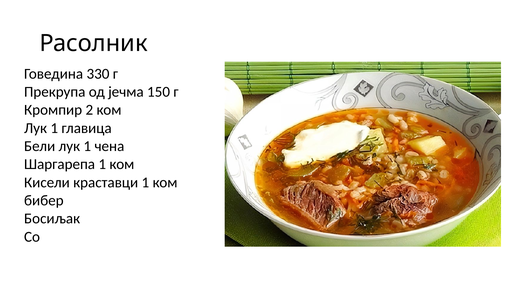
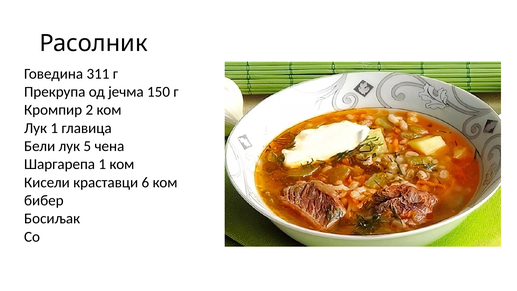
330: 330 -> 311 (98, 74)
Бели лук 1: 1 -> 5 (87, 146)
краставци 1: 1 -> 6 (145, 182)
